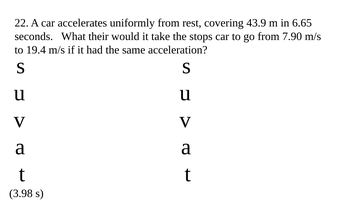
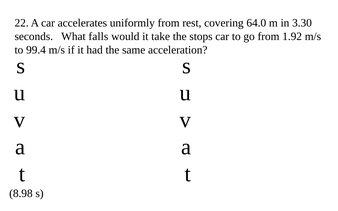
43.9: 43.9 -> 64.0 (256, 23)
6.65: 6.65 -> 3.30 (302, 23)
their: their -> falls (98, 37)
7.90: 7.90 -> 1.92 (292, 37)
19.4: 19.4 -> 99.4 (36, 50)
3.98: 3.98 -> 8.98 (21, 194)
